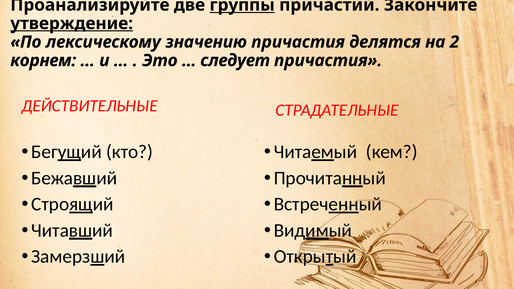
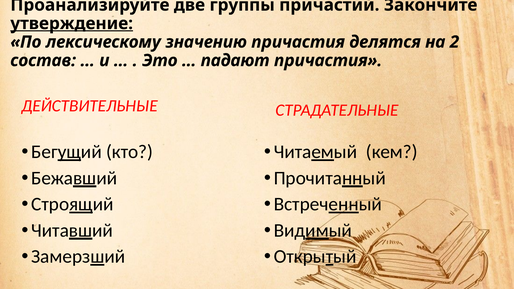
группы underline: present -> none (242, 5)
корнем: корнем -> состав (43, 61)
следует: следует -> падают (235, 61)
